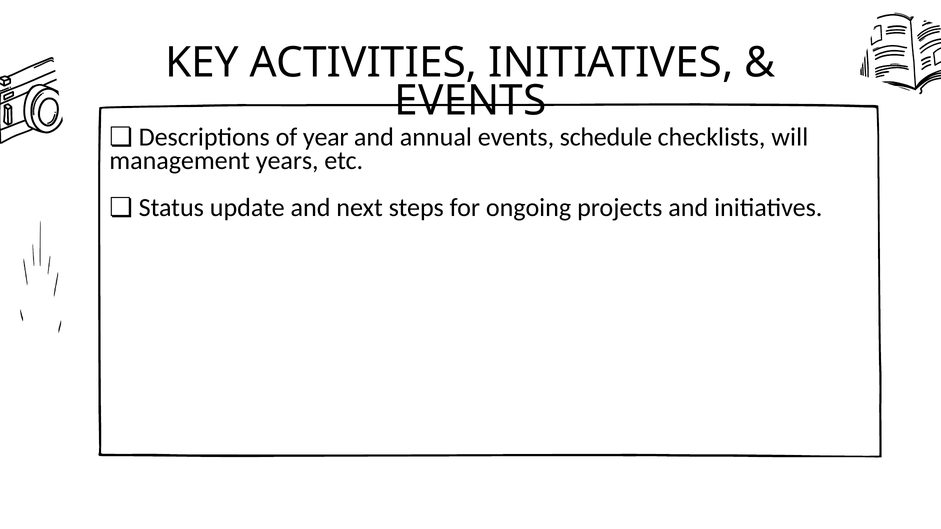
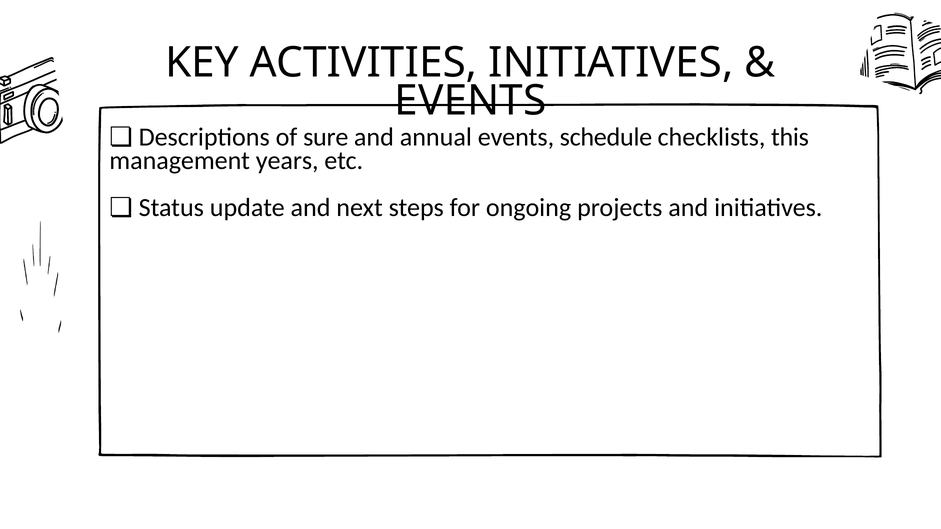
year: year -> sure (326, 137)
will: will -> this (790, 137)
